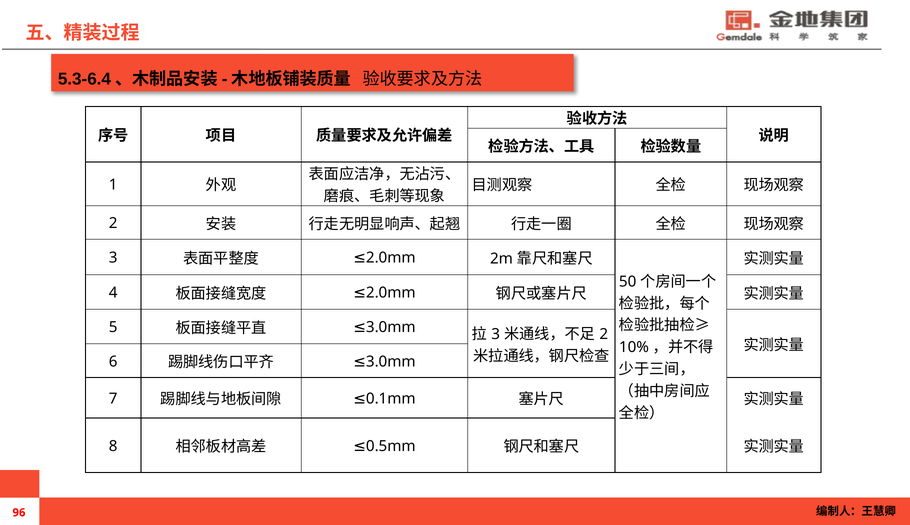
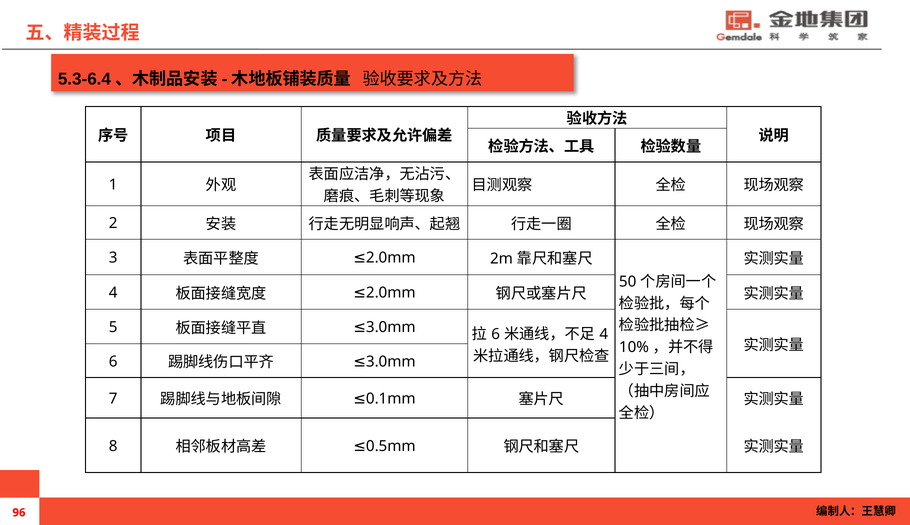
3: 3 -> 6 (496, 334)
2: 2 -> 4 (604, 334)
